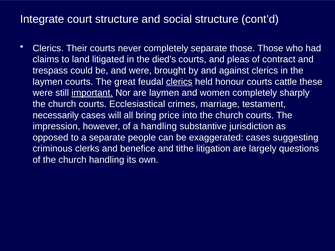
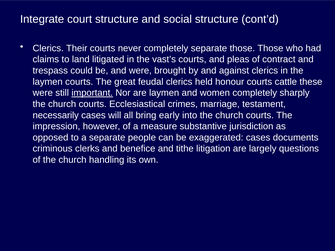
died’s: died’s -> vast’s (164, 59)
clerics underline: present -> none (179, 82)
price: price -> early (169, 115)
a handling: handling -> measure (159, 126)
suggesting: suggesting -> documents (296, 138)
